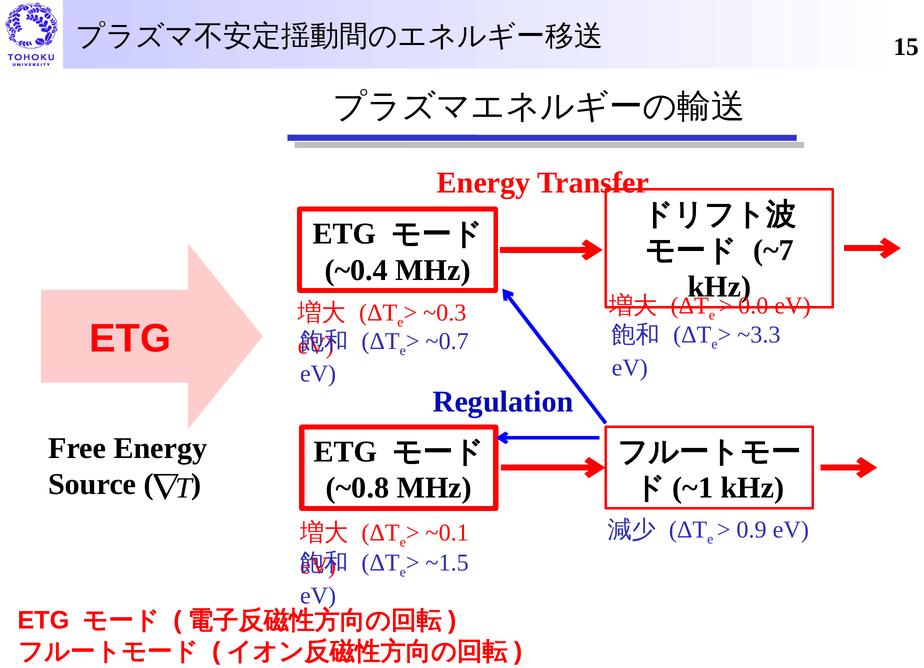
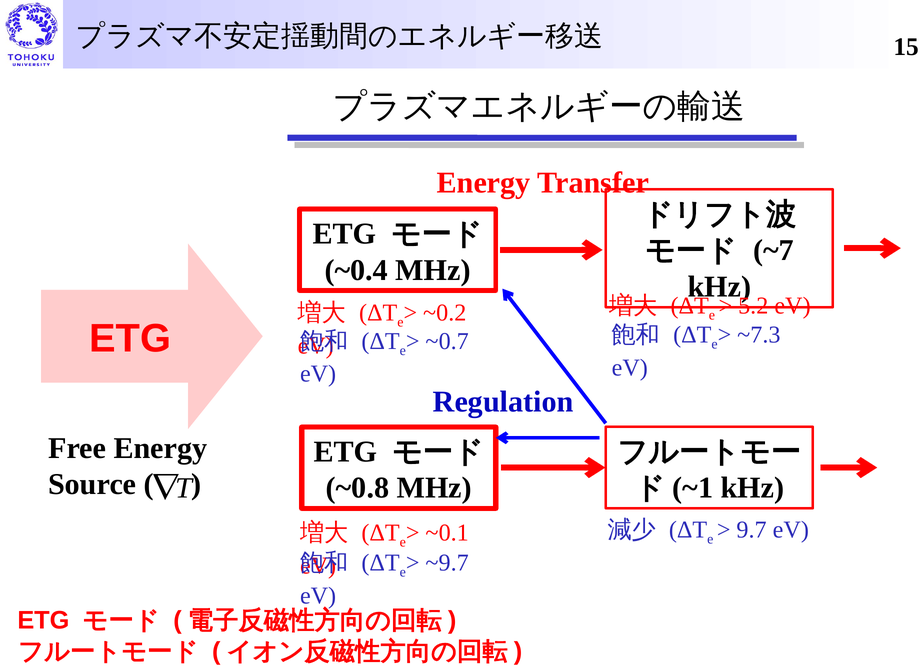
0.0: 0.0 -> 5.2 (753, 305)
~0.3: ~0.3 -> ~0.2 (445, 312)
~3.3: ~3.3 -> ~7.3 (759, 334)
0.9: 0.9 -> 9.7 (752, 529)
~1.5: ~1.5 -> ~9.7 (447, 562)
